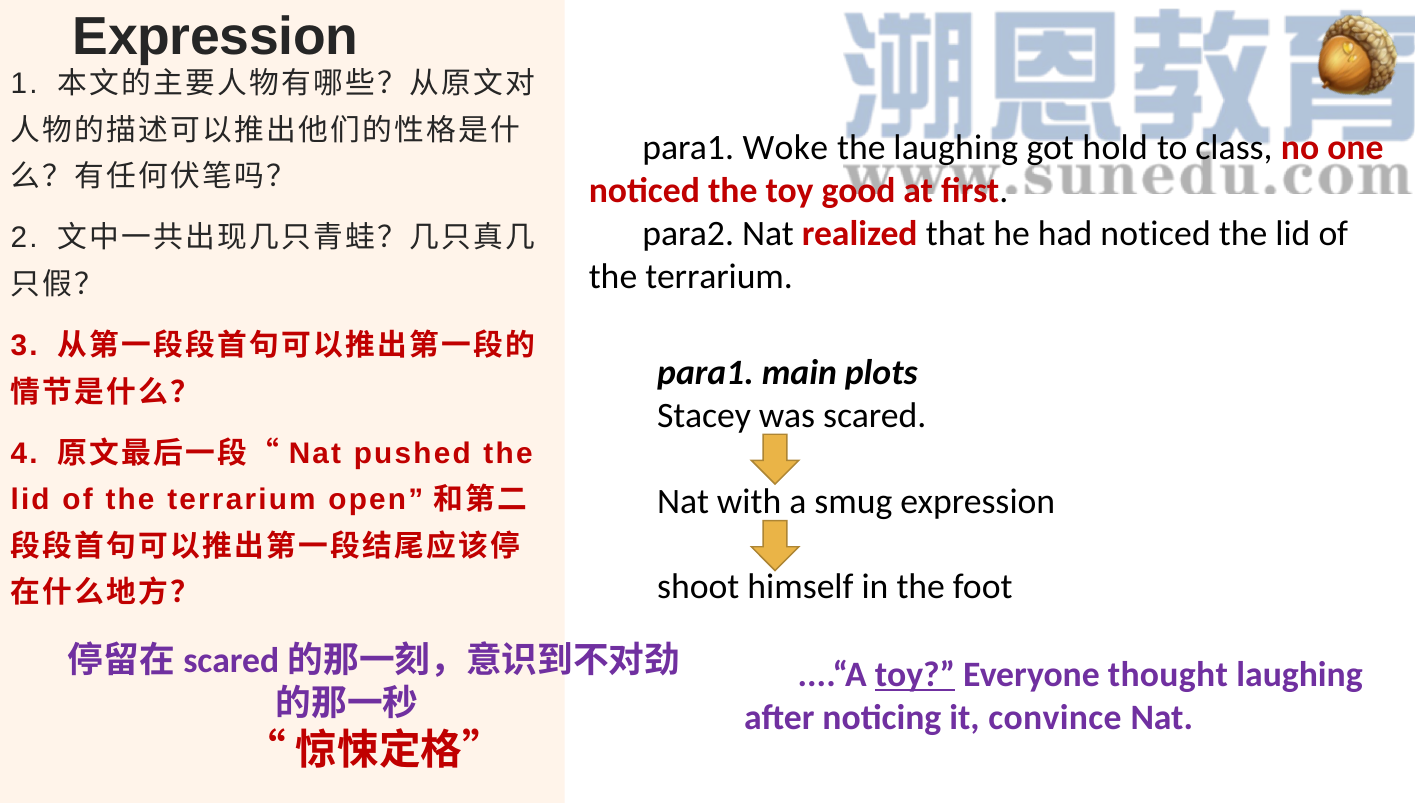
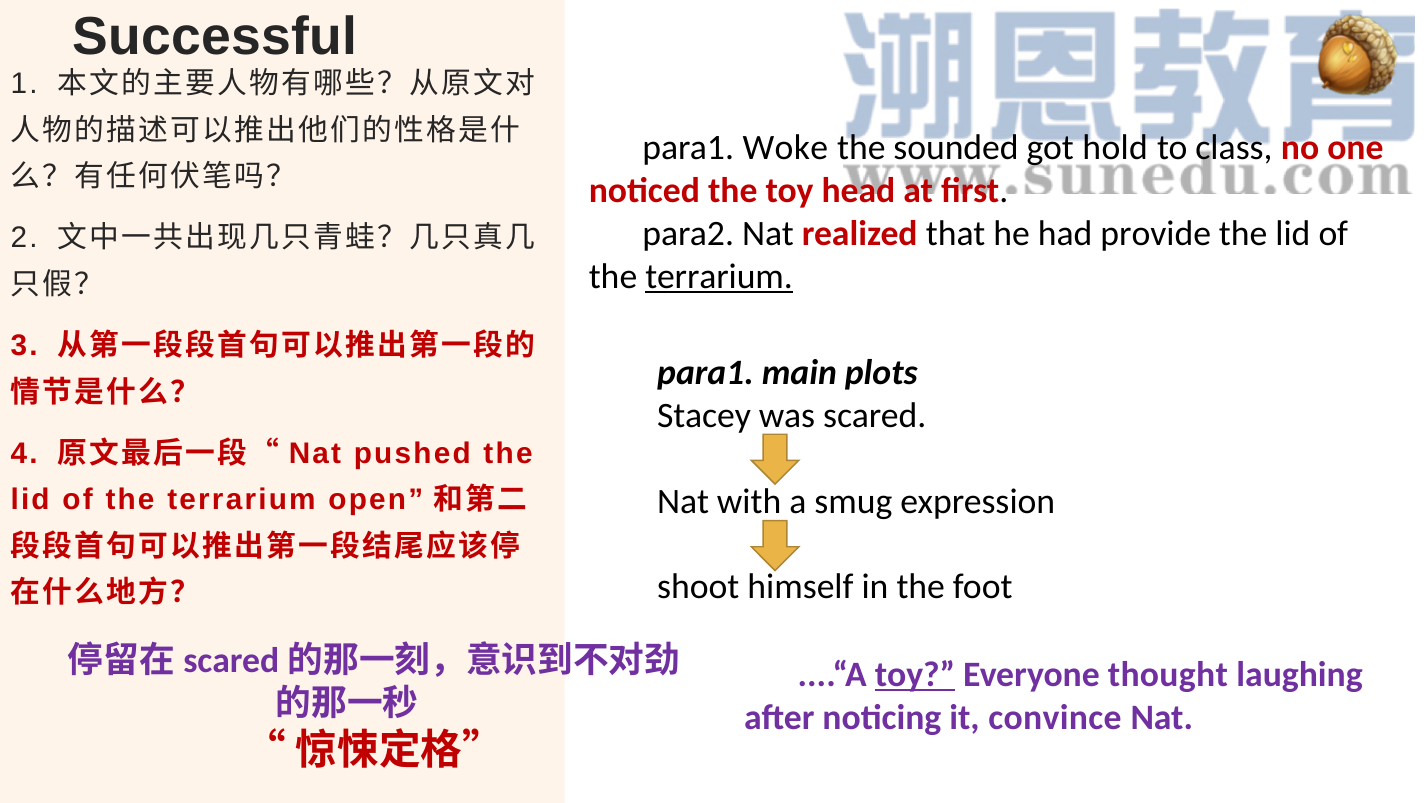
Expression: Expression -> Successful (215, 37)
the laughing: laughing -> sounded (956, 148)
good: good -> head (858, 191)
had noticed: noticed -> provide (1156, 234)
terrarium underline: none -> present (719, 276)
